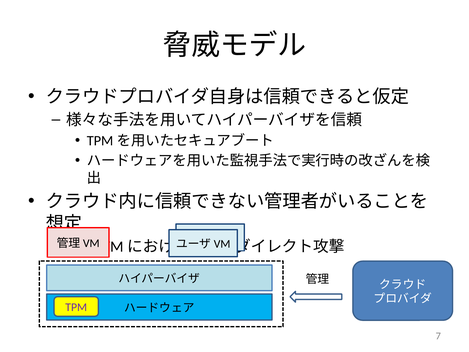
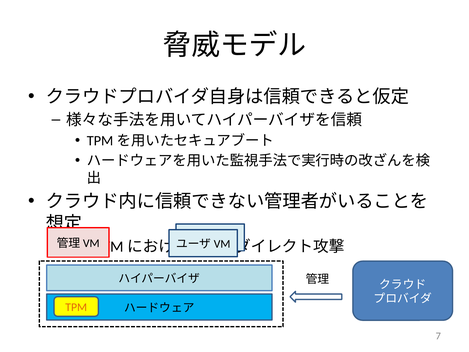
TPM colour: purple -> orange (76, 307)
